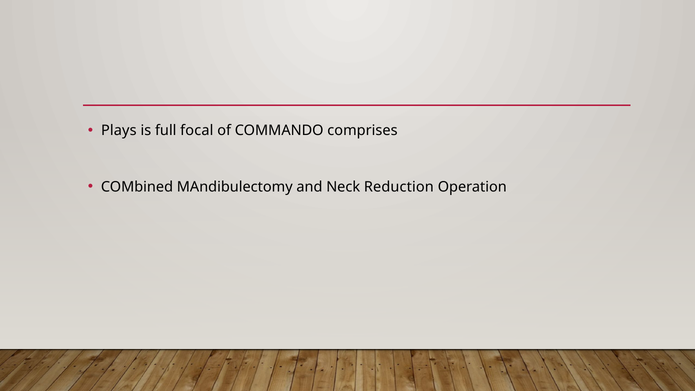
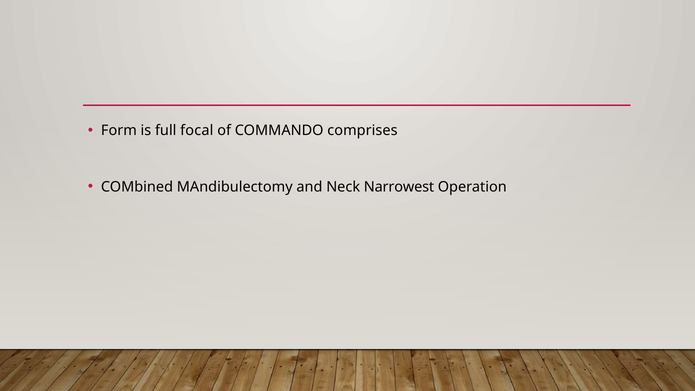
Plays: Plays -> Form (119, 131)
Reduction: Reduction -> Narrowest (399, 187)
